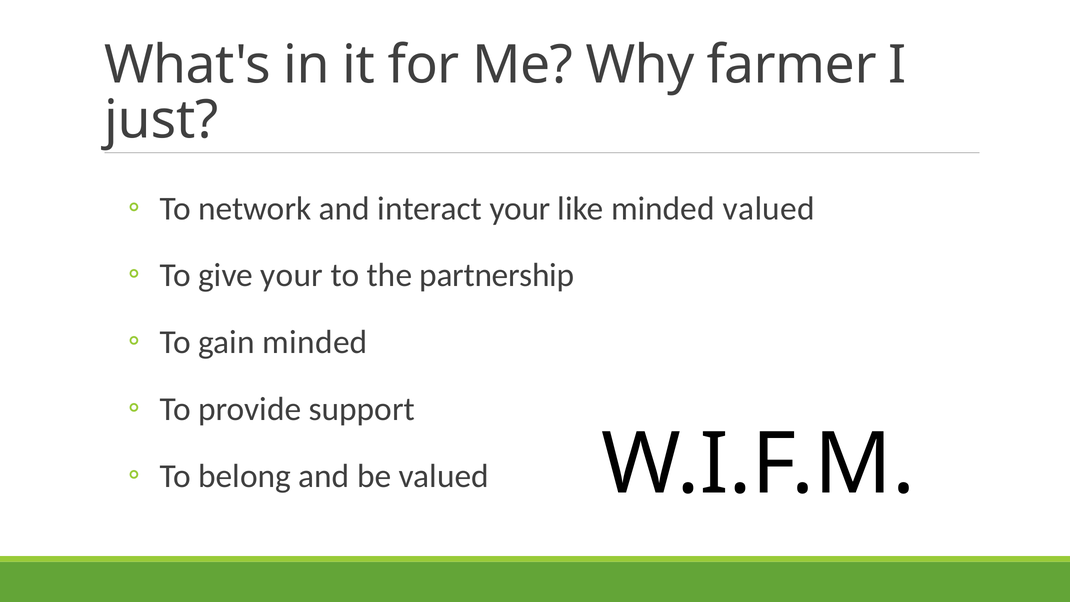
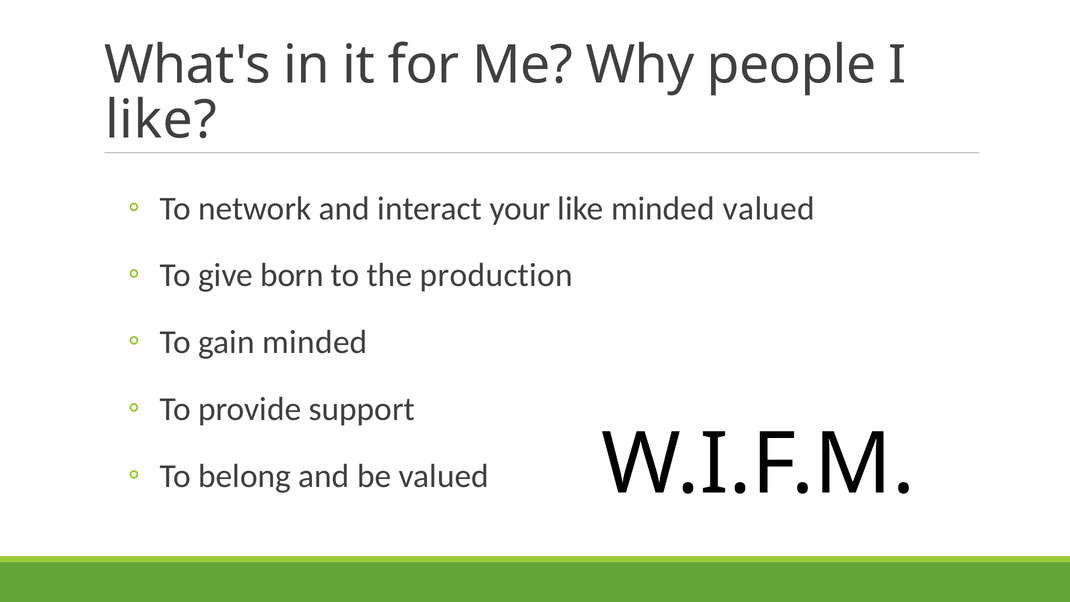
farmer: farmer -> people (792, 65)
just: just -> like (161, 120)
give your: your -> born (292, 275)
partnership: partnership -> production (496, 275)
